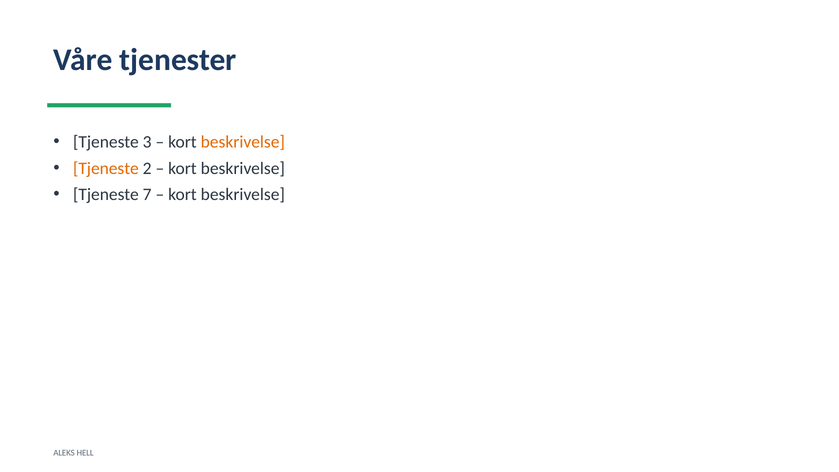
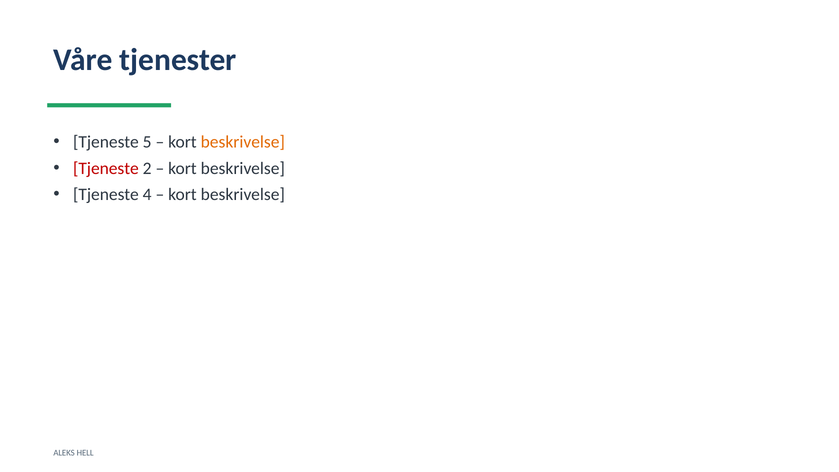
3: 3 -> 5 (147, 142)
Tjeneste colour: orange -> red (106, 168)
7: 7 -> 4 (147, 195)
